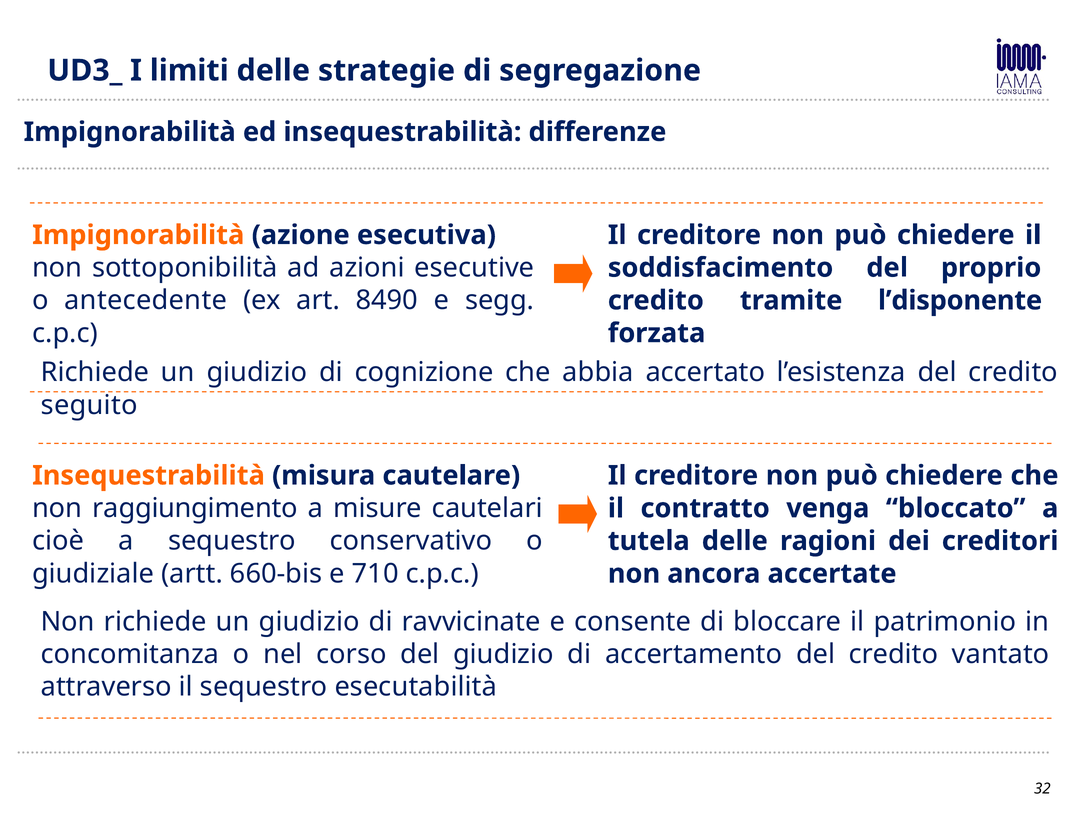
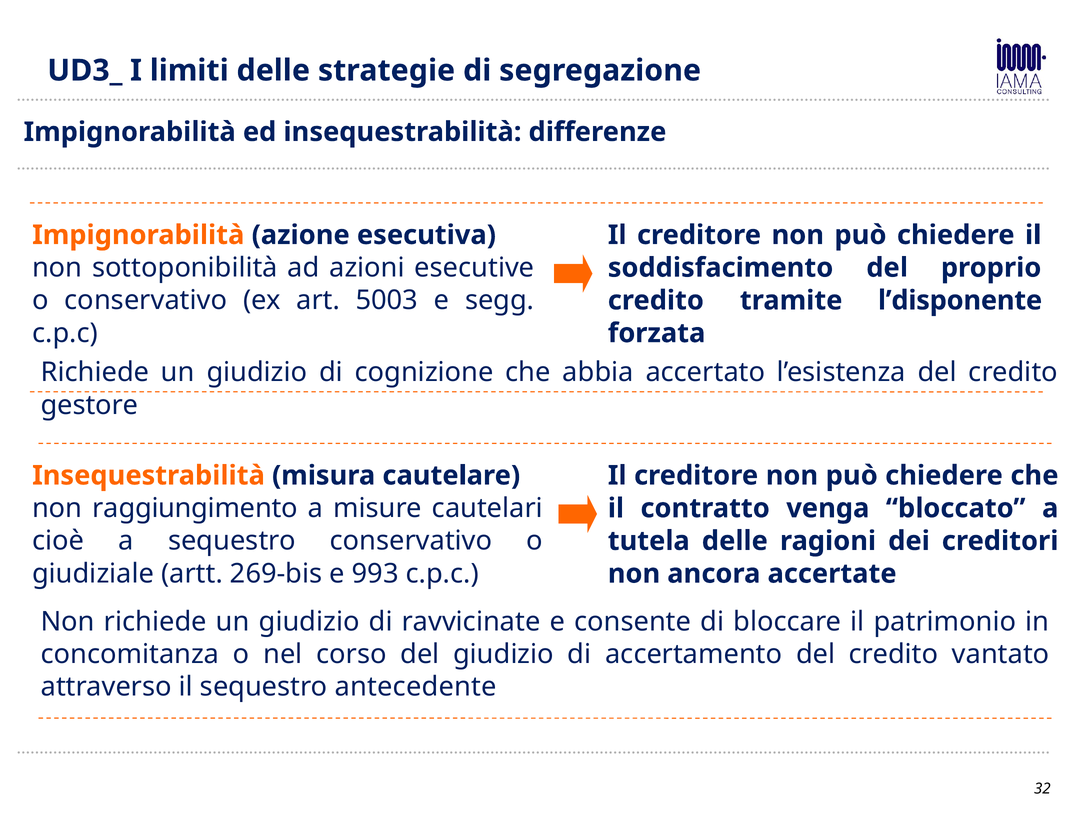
o antecedente: antecedente -> conservativo (146, 301)
8490: 8490 -> 5003 (387, 301)
seguito: seguito -> gestore (90, 405)
660-bis: 660-bis -> 269-bis (276, 574)
710: 710 -> 993 (375, 574)
esecutabilità: esecutabilità -> antecedente (416, 687)
